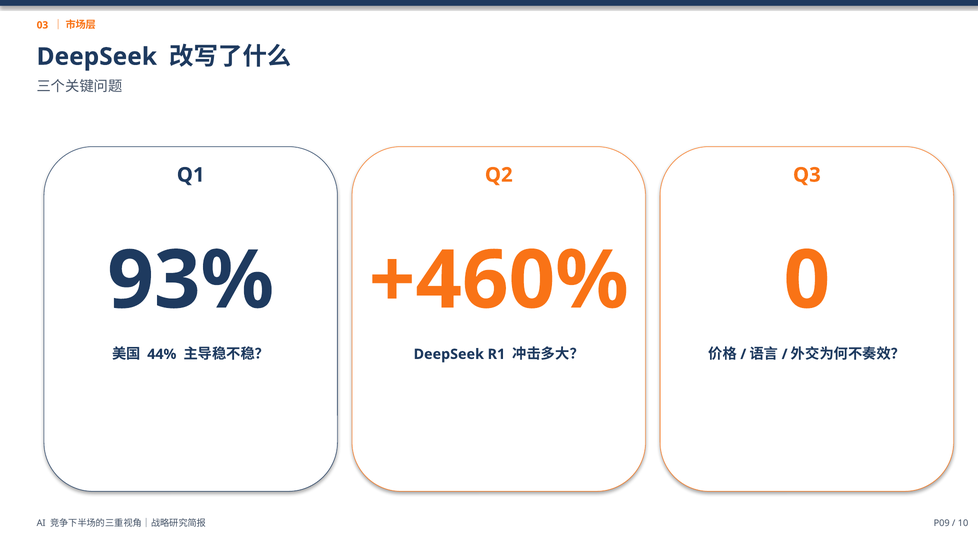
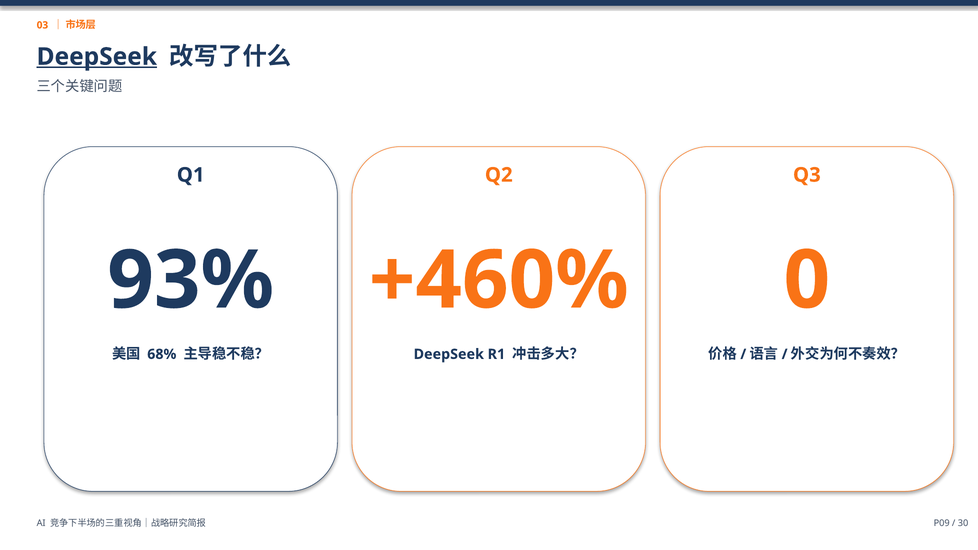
DeepSeek underline: none -> present (97, 57)
44%: 44% -> 68% (162, 354)
10: 10 -> 30 (963, 523)
